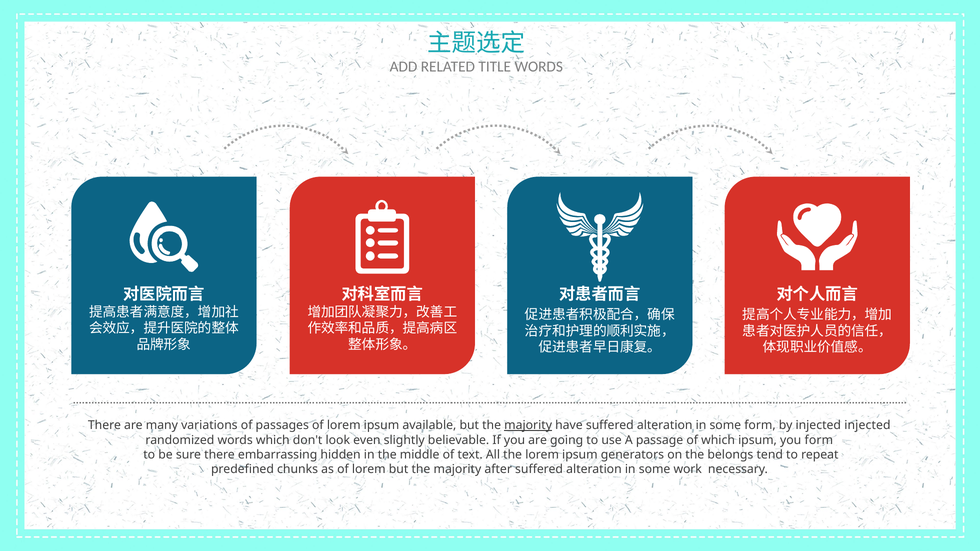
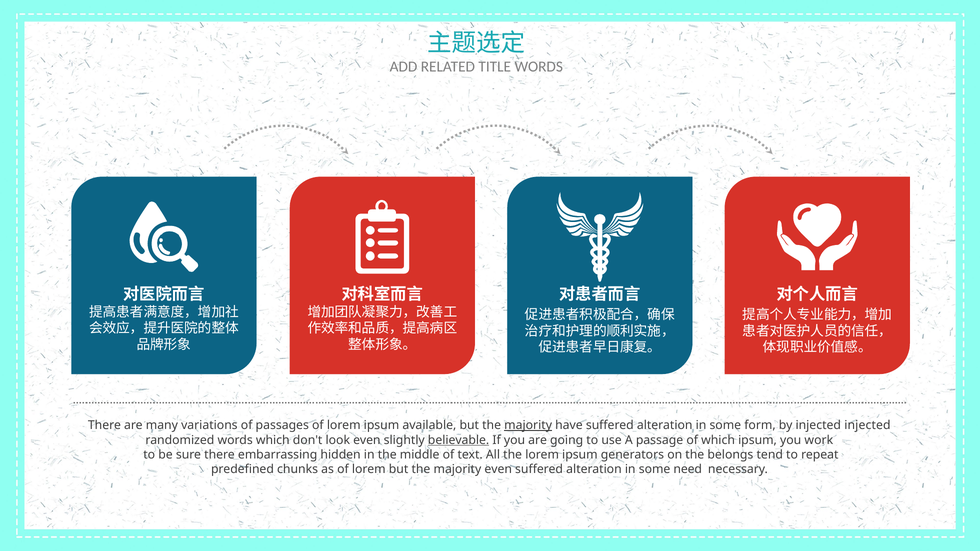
believable underline: none -> present (459, 440)
you form: form -> work (819, 440)
majority after: after -> even (498, 470)
work: work -> need (688, 470)
